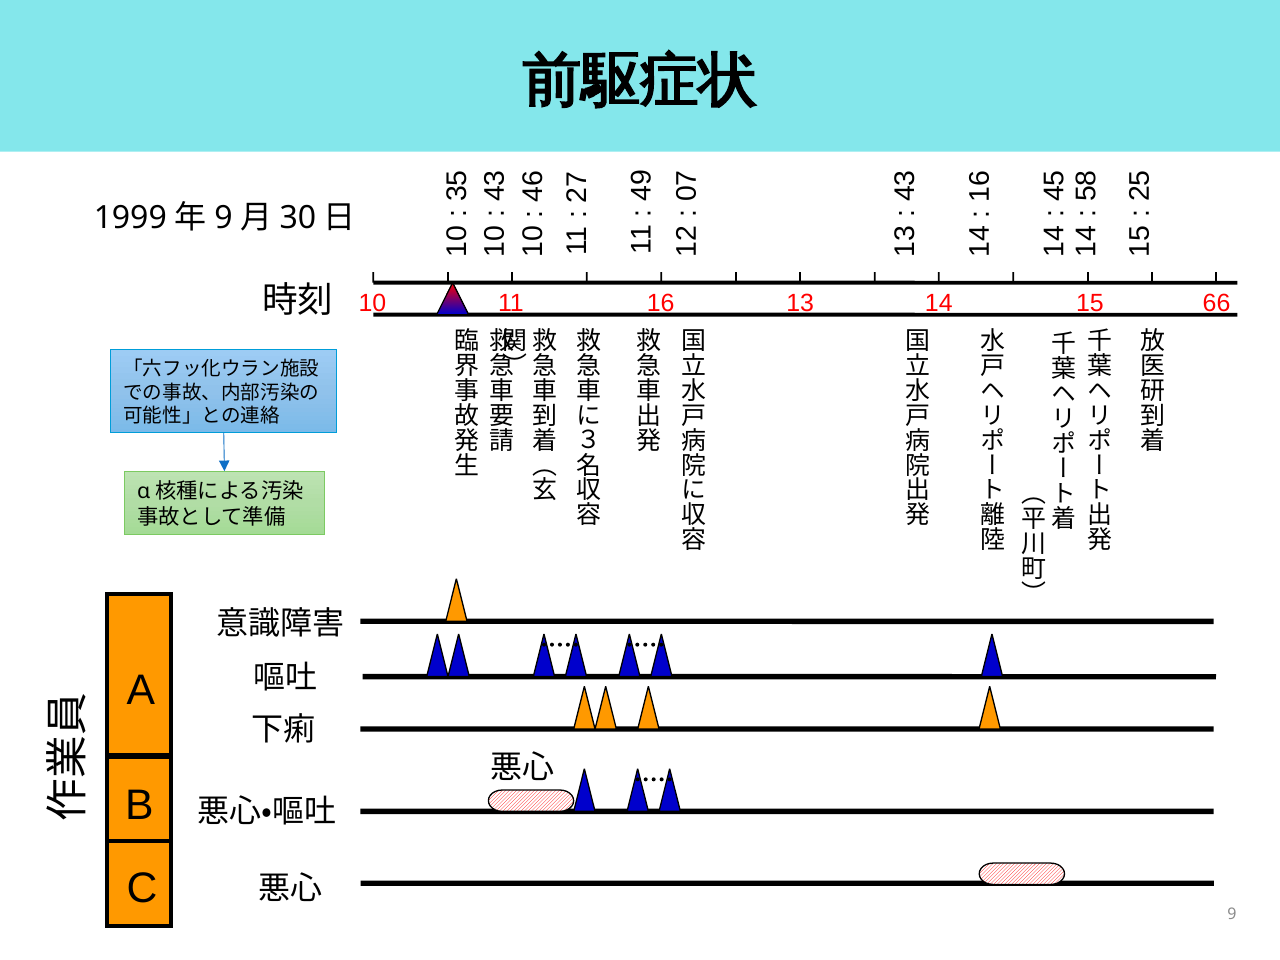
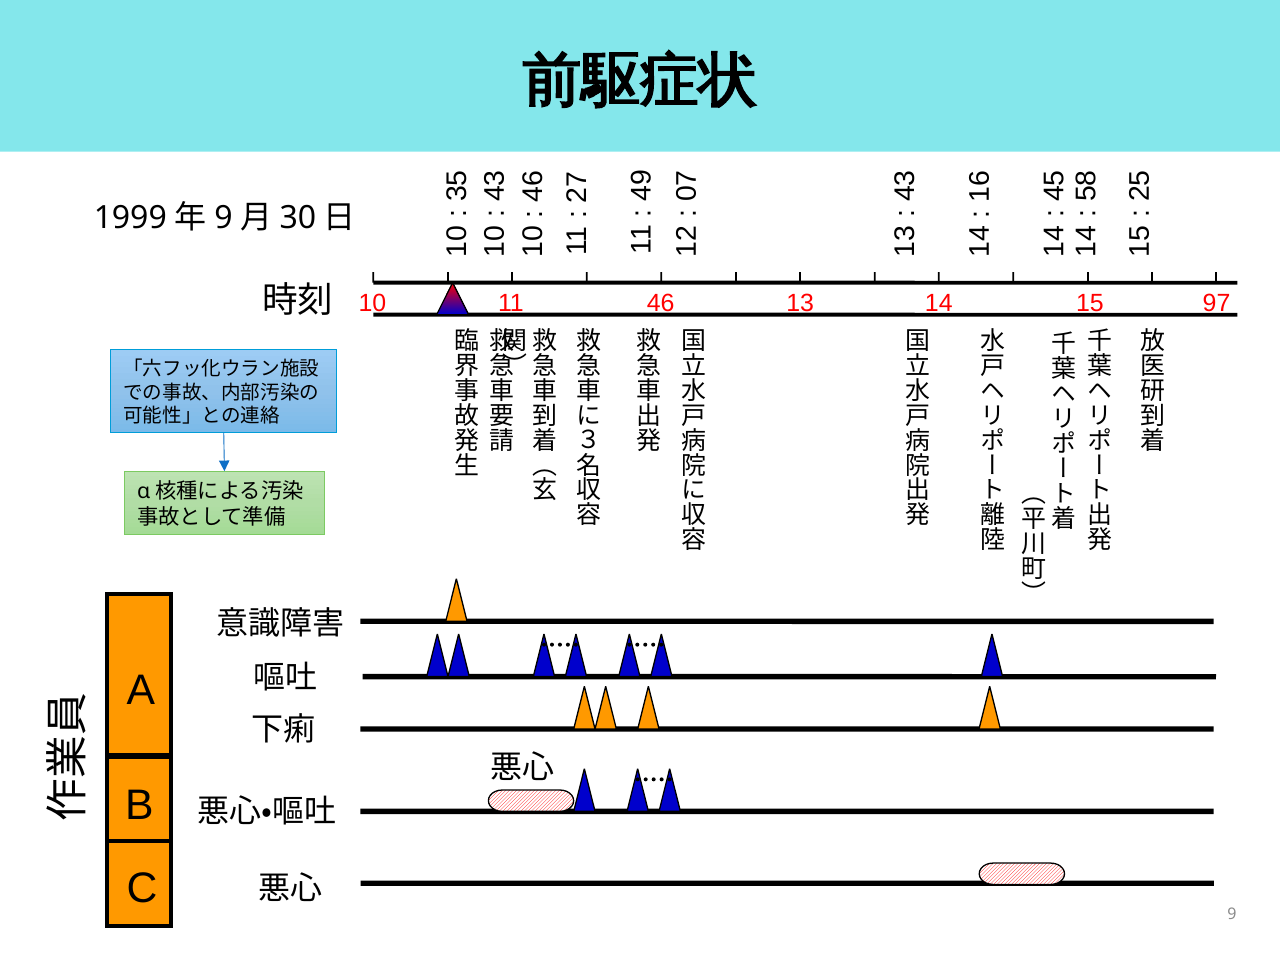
16: 16 -> 46 (661, 303)
66: 66 -> 97 (1217, 303)
